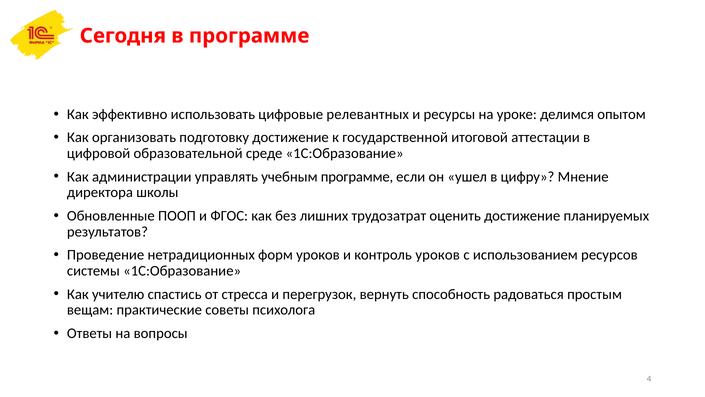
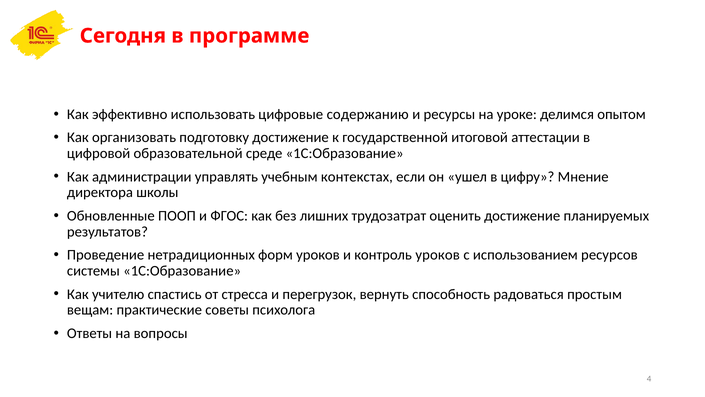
релевантных: релевантных -> содержанию (368, 114)
учебным программе: программе -> контекстах (357, 176)
